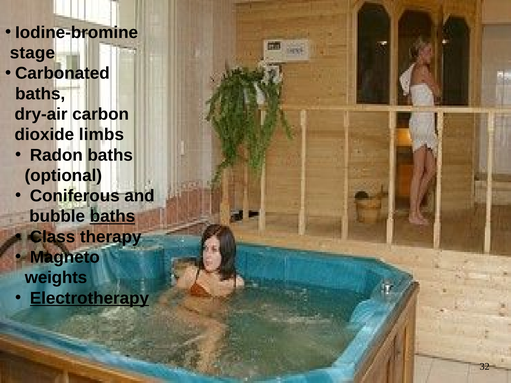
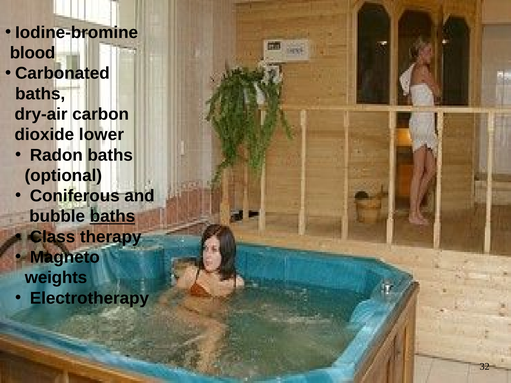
stage: stage -> blood (33, 53)
limbs: limbs -> lower (101, 135)
Electrotherapy underline: present -> none (89, 298)
